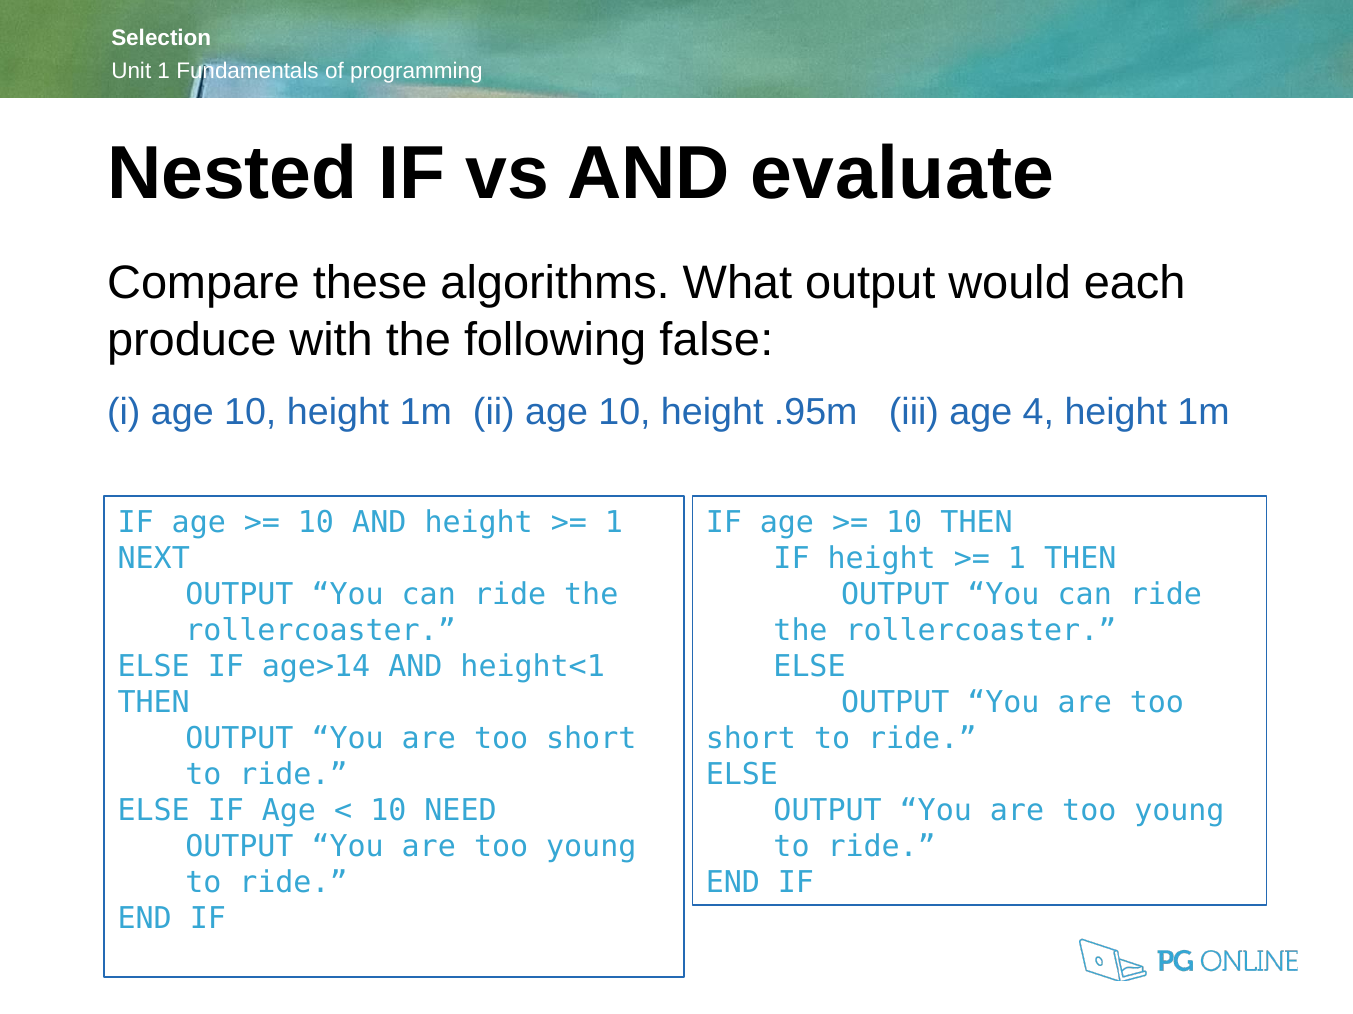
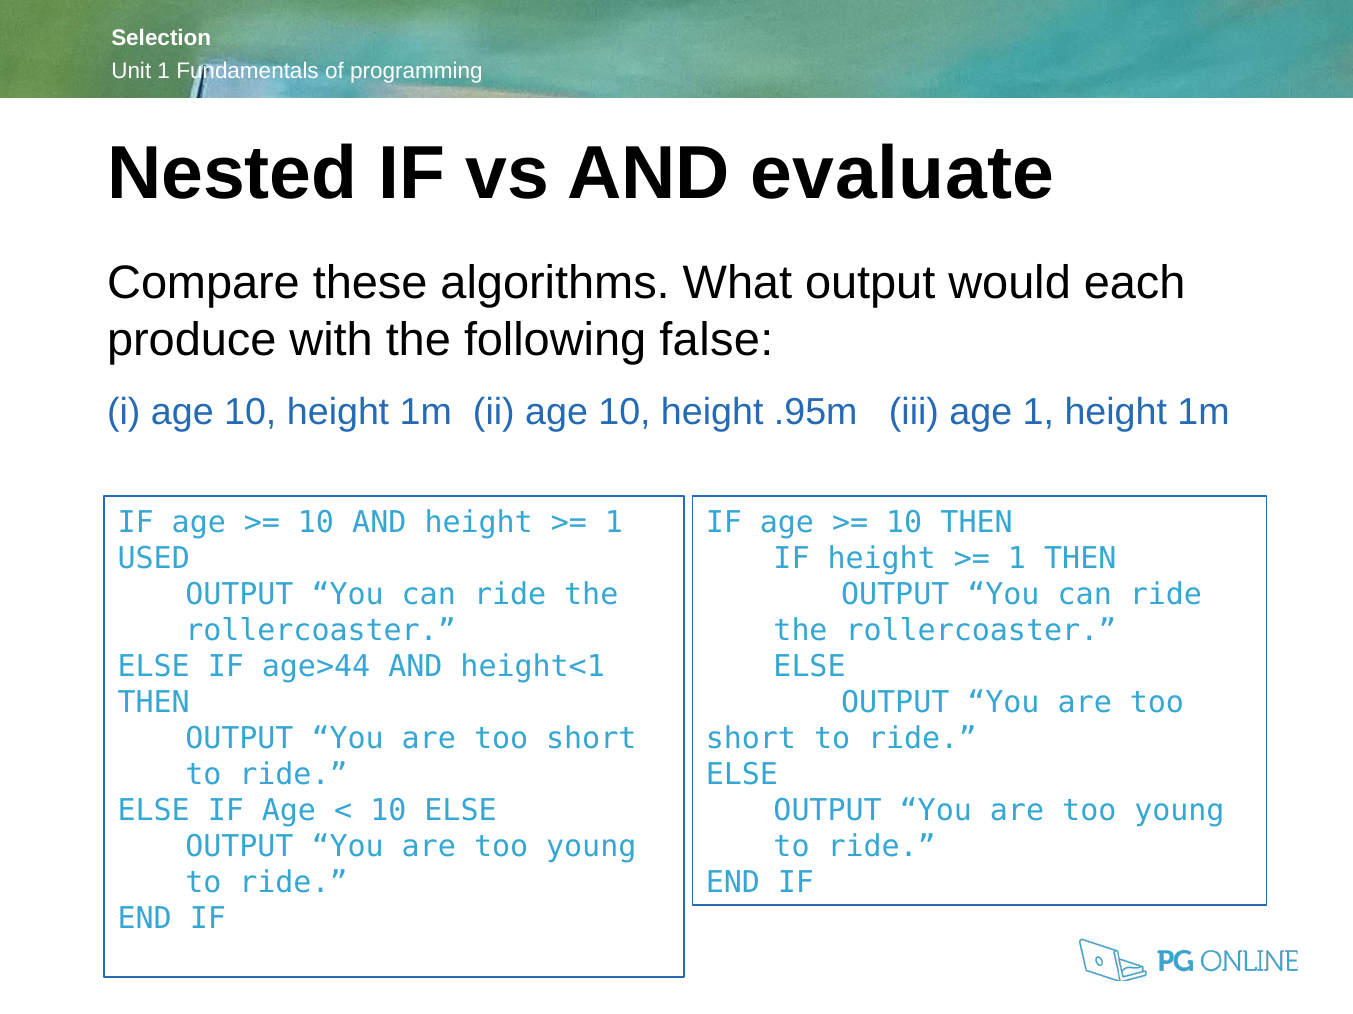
age 4: 4 -> 1 (1038, 413)
NEXT: NEXT -> USED (154, 559)
age>14: age>14 -> age>44 (316, 667)
10 NEED: NEED -> ELSE (461, 811)
